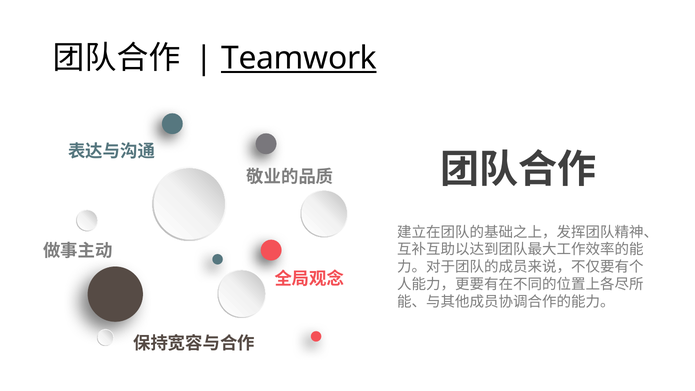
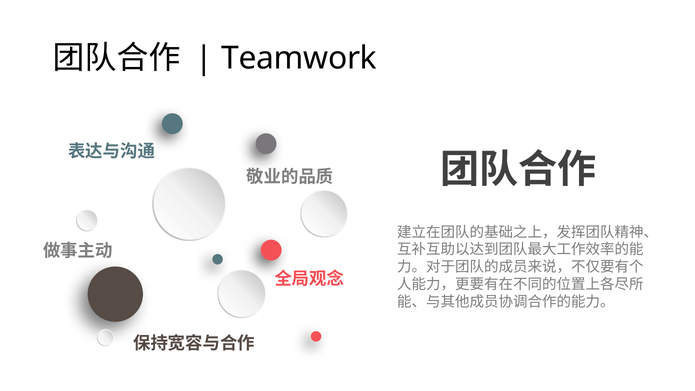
Teamwork underline: present -> none (299, 58)
